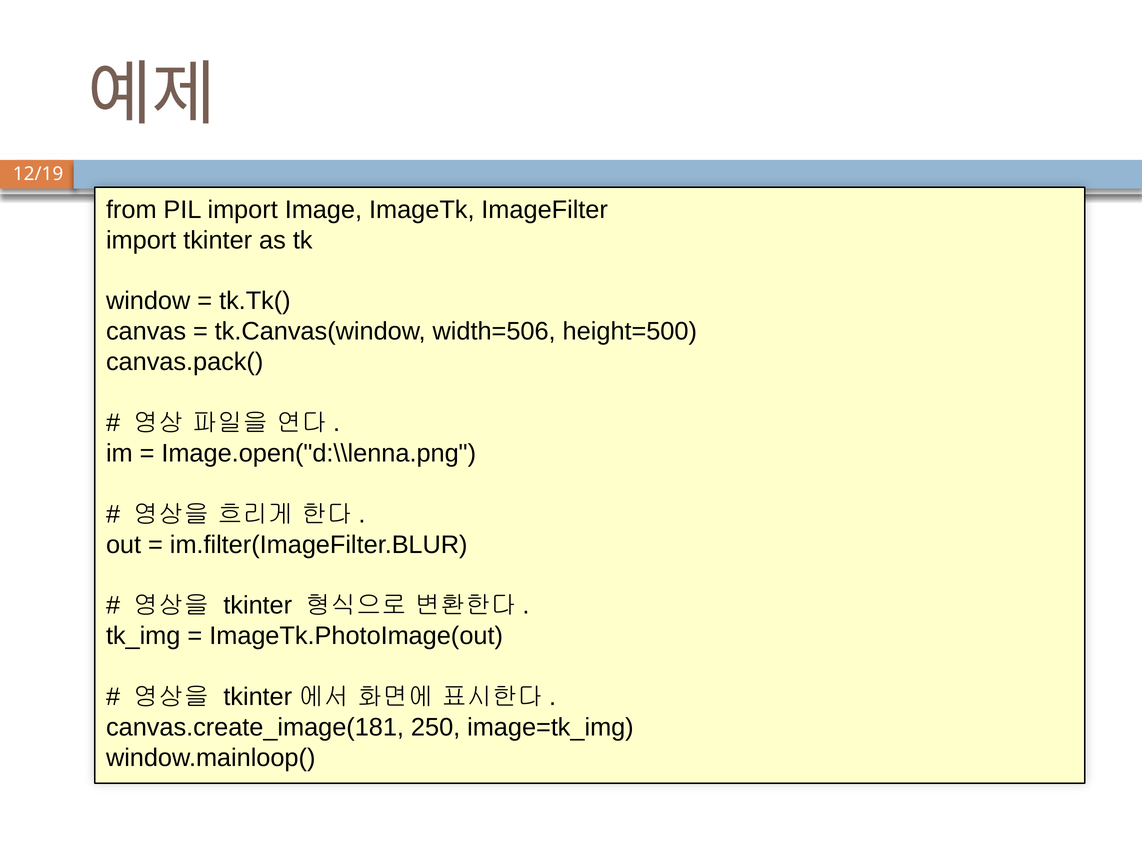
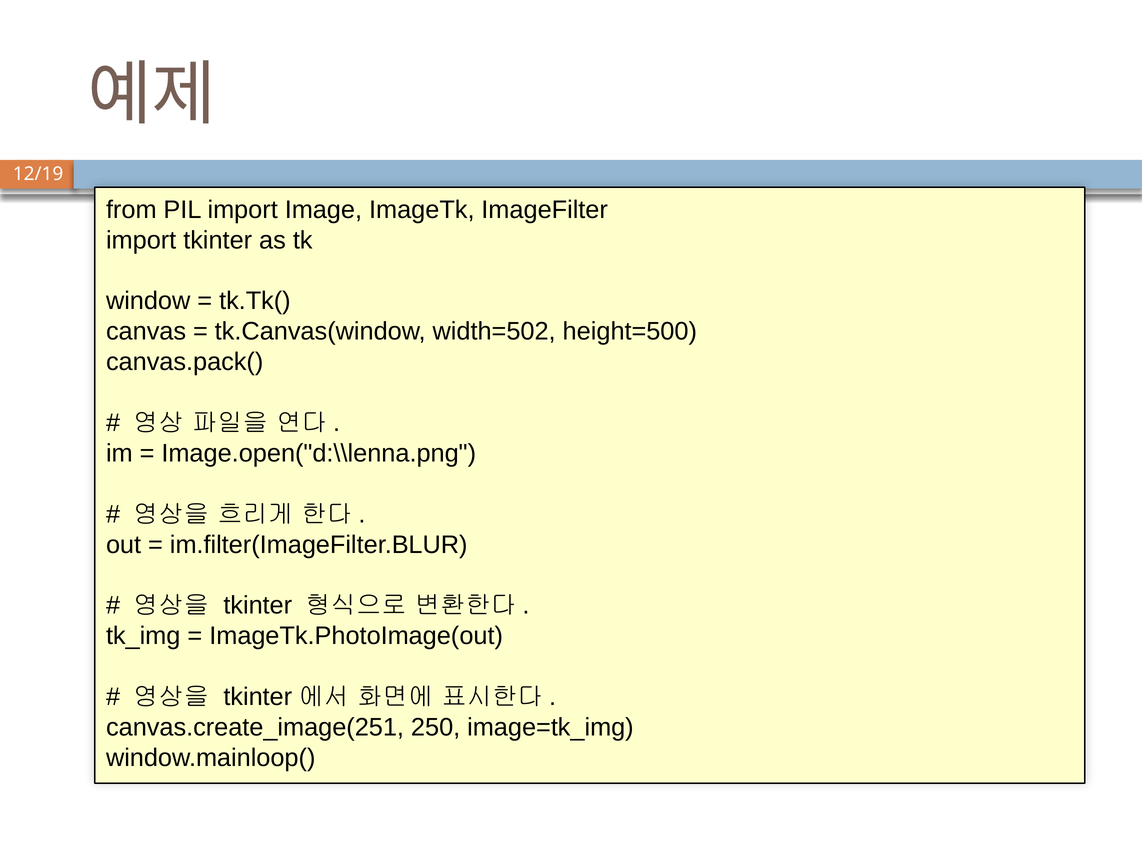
width=506: width=506 -> width=502 (494, 331)
canvas.create_image(181: canvas.create_image(181 -> canvas.create_image(251 (255, 727)
